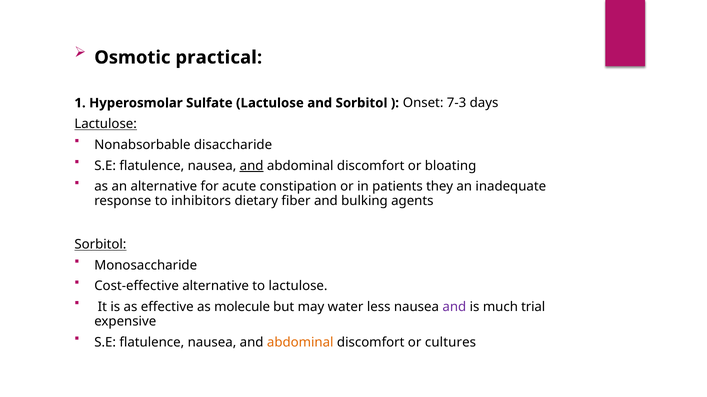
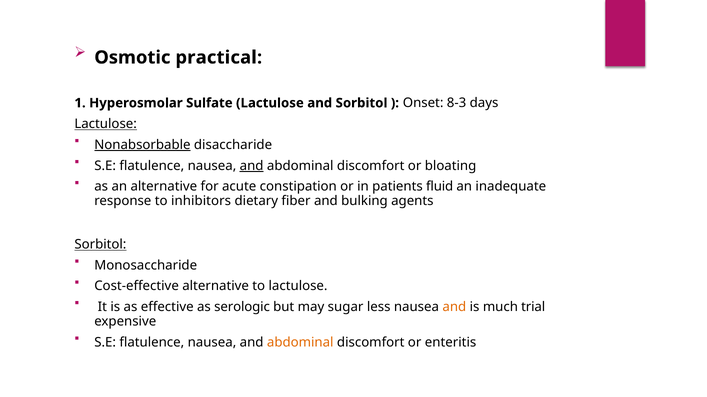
7-3: 7-3 -> 8-3 (457, 103)
Nonabsorbable underline: none -> present (142, 145)
they: they -> fluid (440, 187)
molecule: molecule -> serologic (242, 307)
water: water -> sugar (346, 307)
and colour: purple -> orange (454, 307)
cultures: cultures -> enteritis (451, 343)
